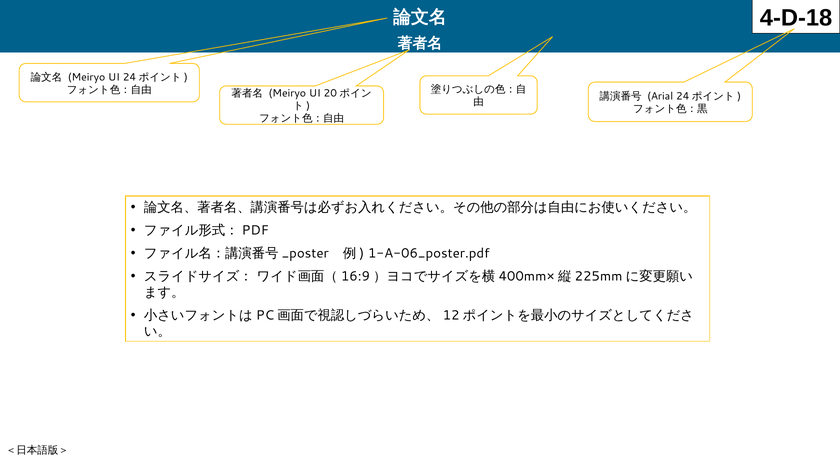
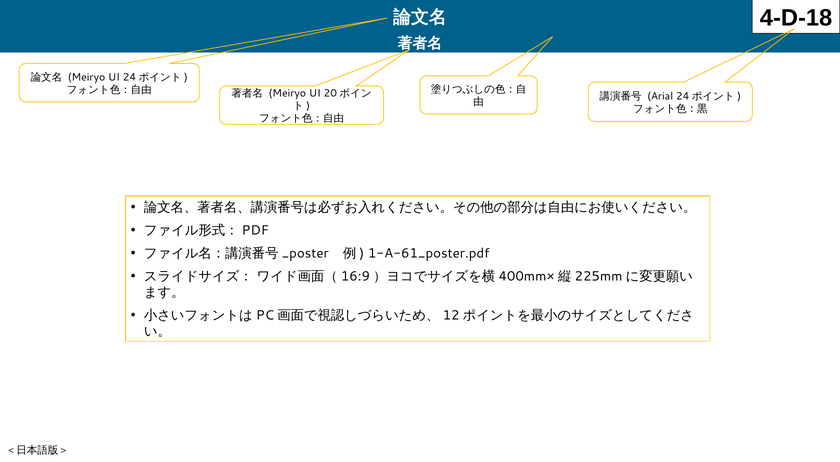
1-A-06_poster.pdf: 1-A-06_poster.pdf -> 1-A-61_poster.pdf (429, 254)
